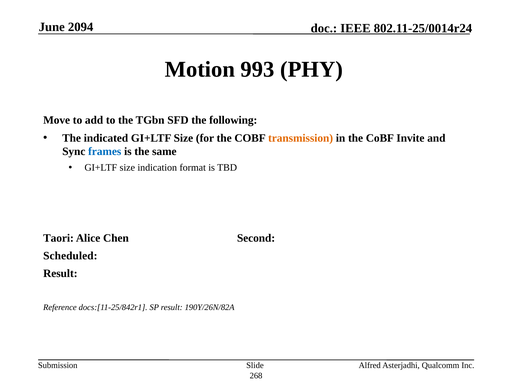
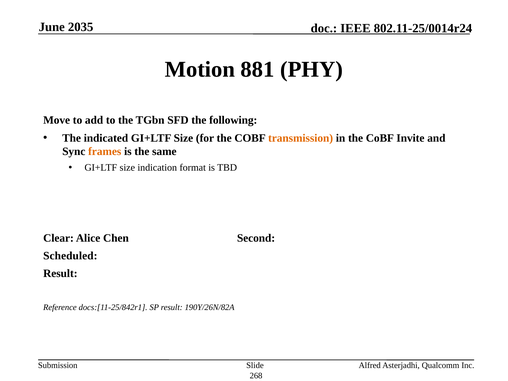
2094: 2094 -> 2035 (81, 27)
993: 993 -> 881 (258, 69)
frames colour: blue -> orange (105, 151)
Taori: Taori -> Clear (59, 238)
